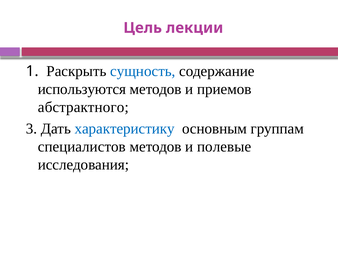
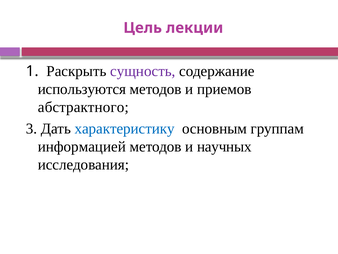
сущность colour: blue -> purple (143, 71)
специалистов: специалистов -> информацией (82, 146)
полевые: полевые -> научных (224, 146)
